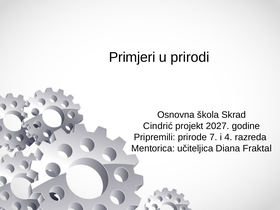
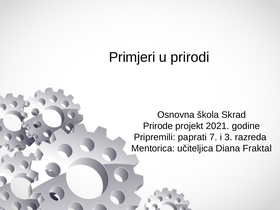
Cindrić: Cindrić -> Prirode (158, 126)
2027: 2027 -> 2021 (218, 126)
prirode: prirode -> paprati (192, 137)
4: 4 -> 3 (228, 137)
